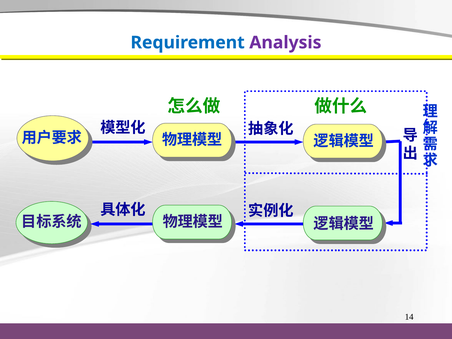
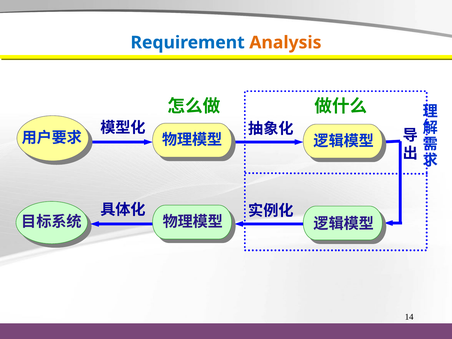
Analysis colour: purple -> orange (285, 43)
